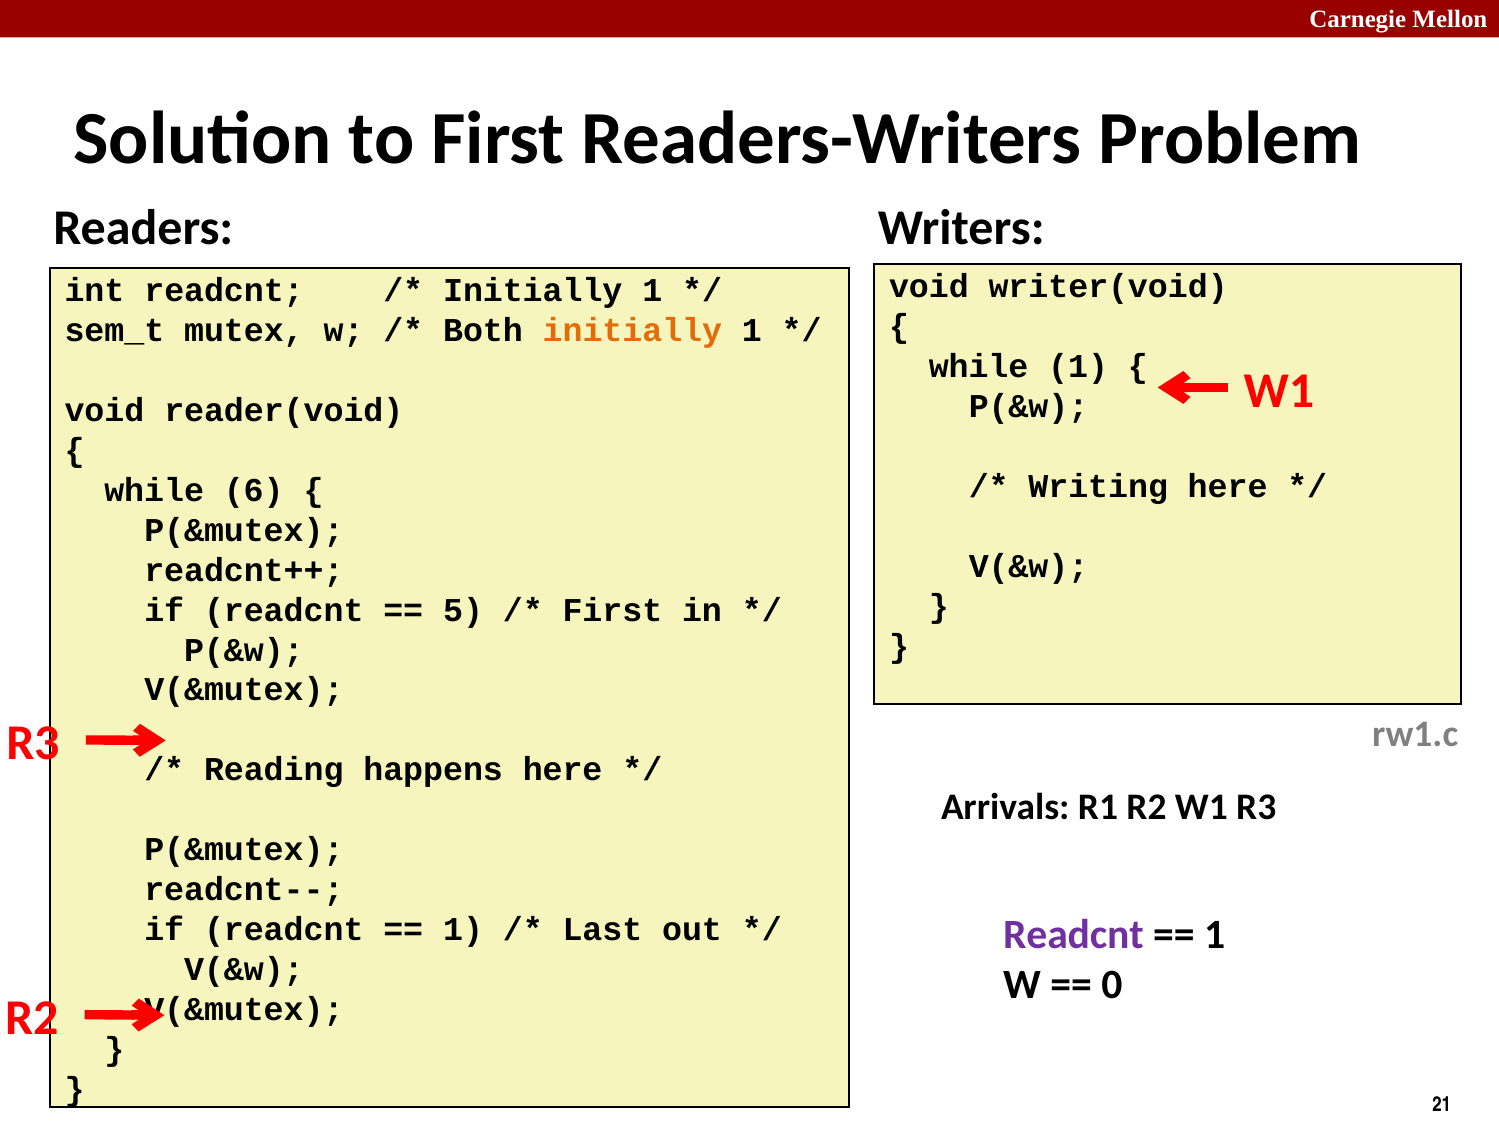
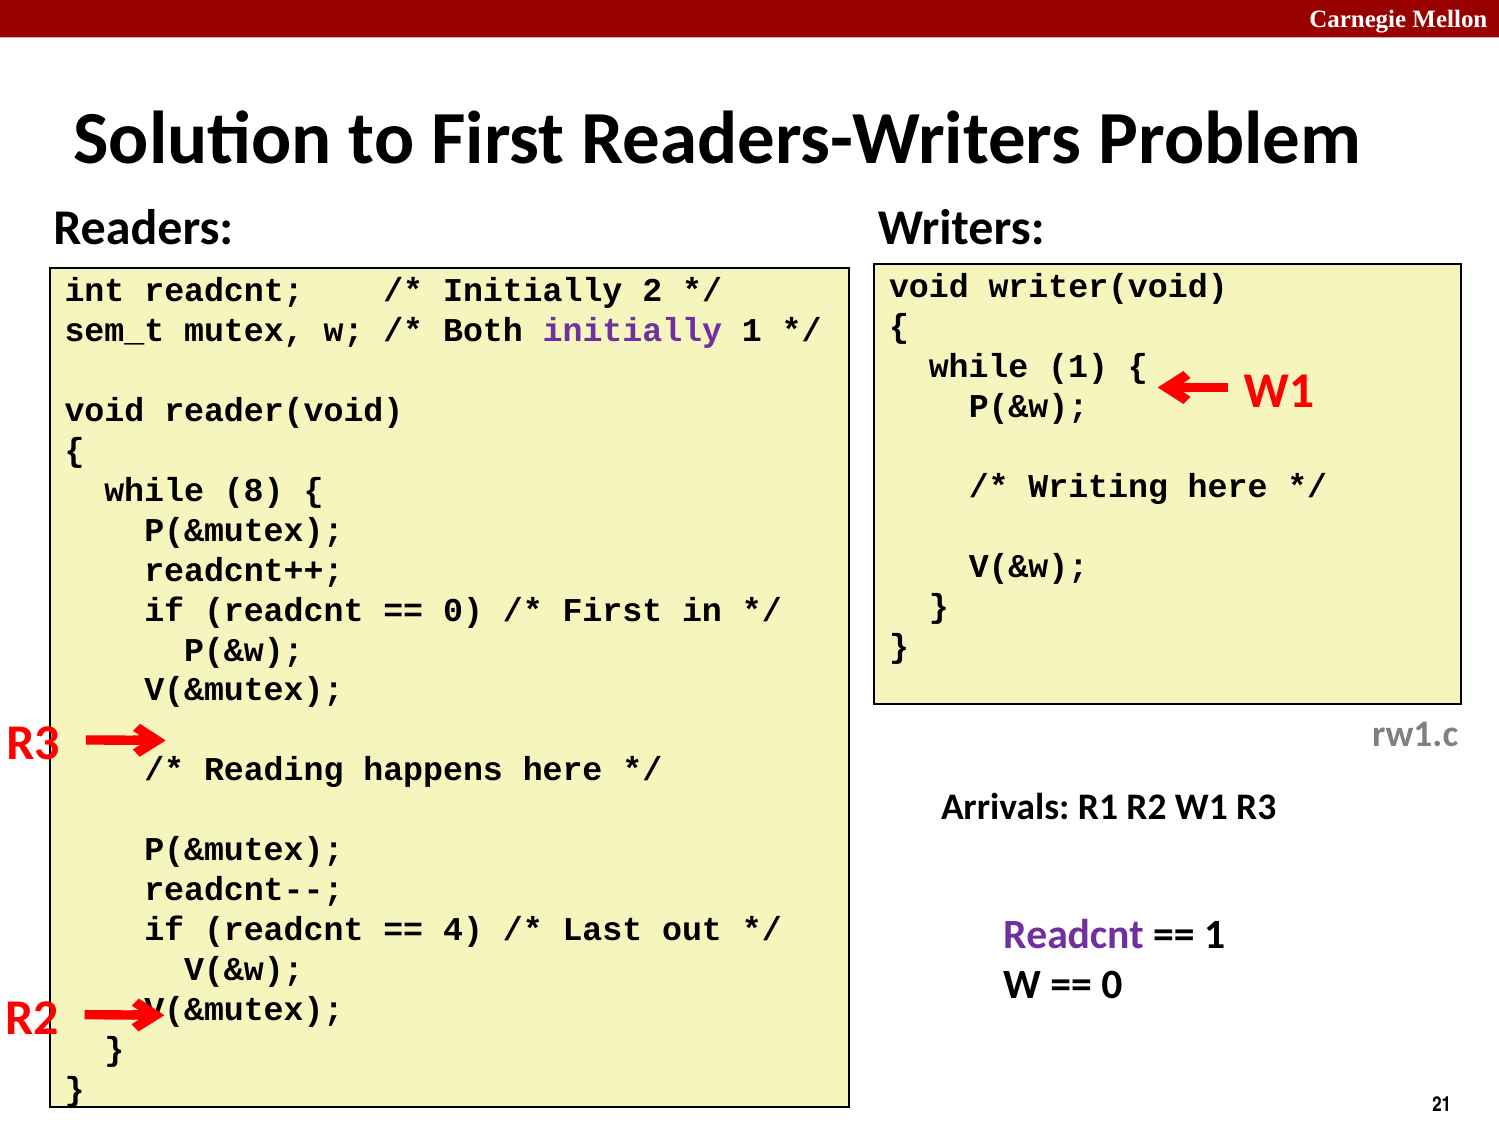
1: 1 -> 2 (652, 291)
initially colour: orange -> purple (632, 331)
6: 6 -> 8 (254, 490)
5: 5 -> 0 (463, 610)
1: 1 -> 4 (463, 930)
